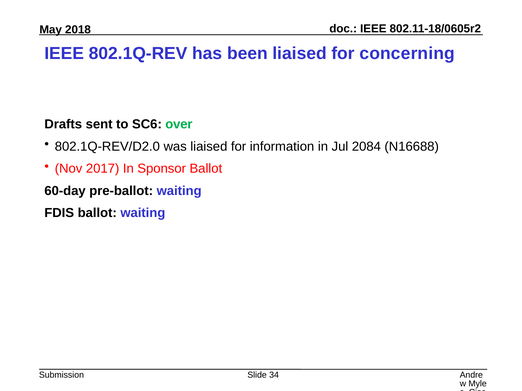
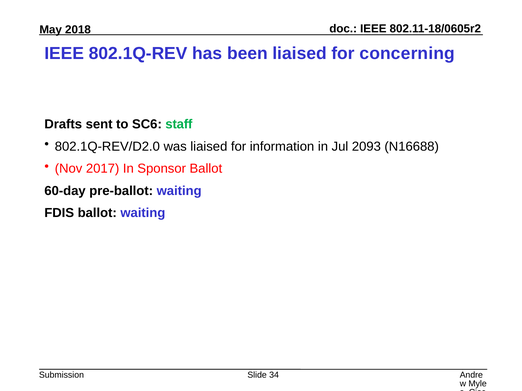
over: over -> staff (179, 124)
2084: 2084 -> 2093 (366, 147)
